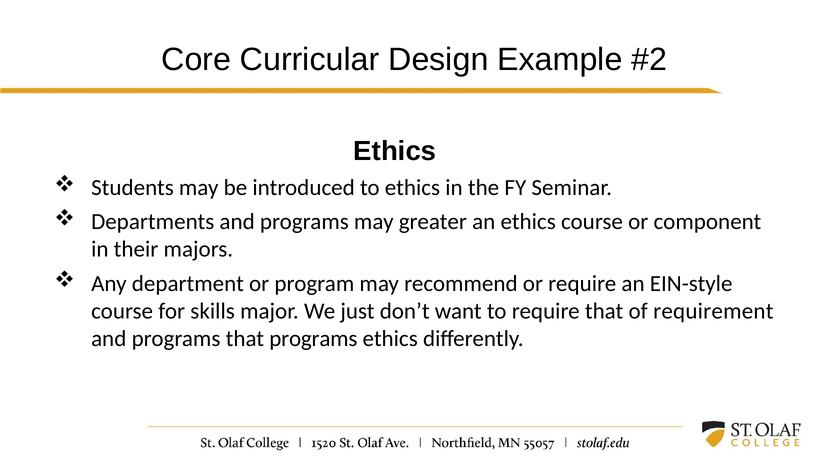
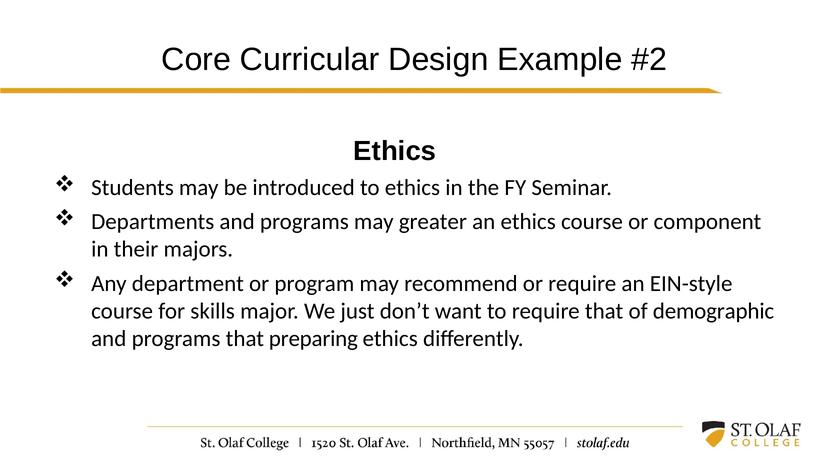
requirement: requirement -> demographic (714, 311)
that programs: programs -> preparing (313, 339)
